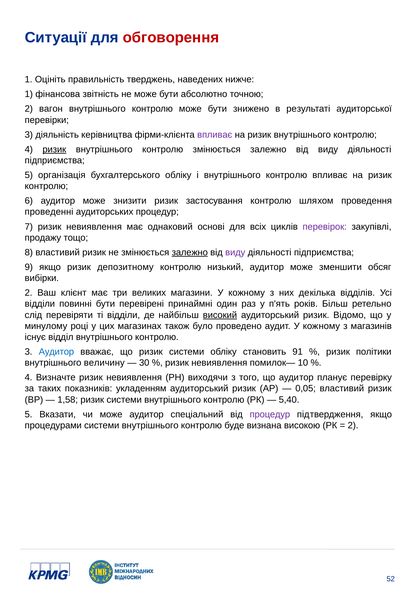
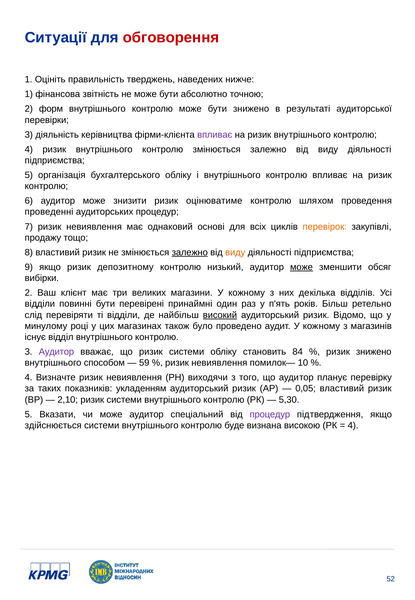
вагон: вагон -> форм (51, 109)
ризик underline: present -> none (54, 149)
застосування: застосування -> оцінюватиме (214, 201)
перевірок colour: purple -> orange (325, 226)
виду colour: purple -> orange (235, 252)
може underline: none -> present (302, 267)
Аудитор colour: blue -> purple (56, 351)
91: 91 -> 84 (298, 351)
ризик політики: політики -> знижено (374, 351)
величину: величину -> способом (104, 363)
30: 30 -> 59 (144, 363)
1,58: 1,58 -> 2,10 (68, 399)
5,40: 5,40 -> 5,30 (289, 399)
процедурами: процедурами -> здійснюється (53, 425)
2: 2 -> 4 (353, 425)
